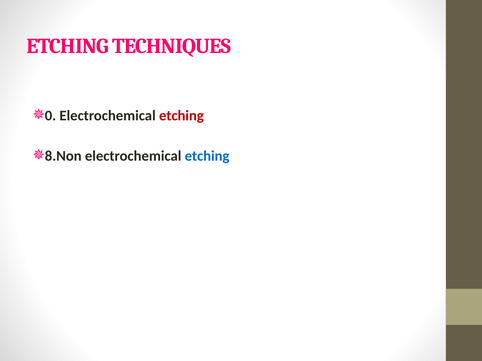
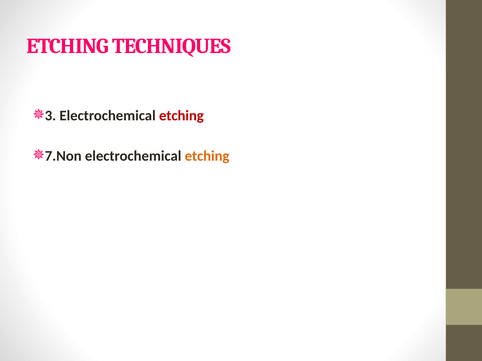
0: 0 -> 3 (50, 116)
8.Non: 8.Non -> 7.Non (63, 156)
etching colour: blue -> orange (207, 156)
